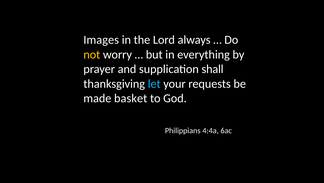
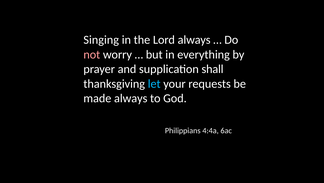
Images: Images -> Singing (101, 40)
not colour: yellow -> pink (92, 54)
made basket: basket -> always (131, 98)
